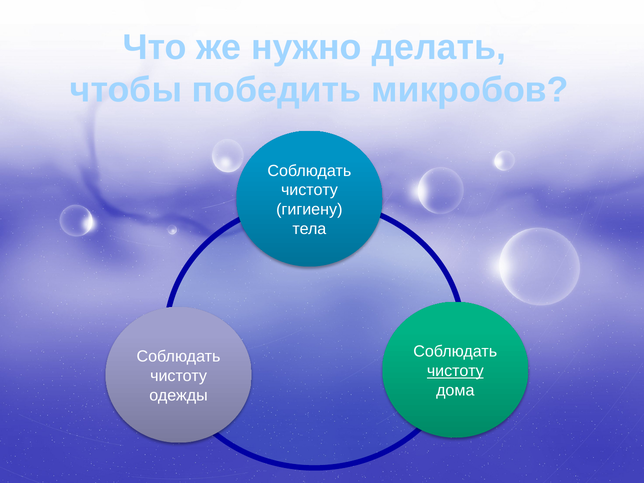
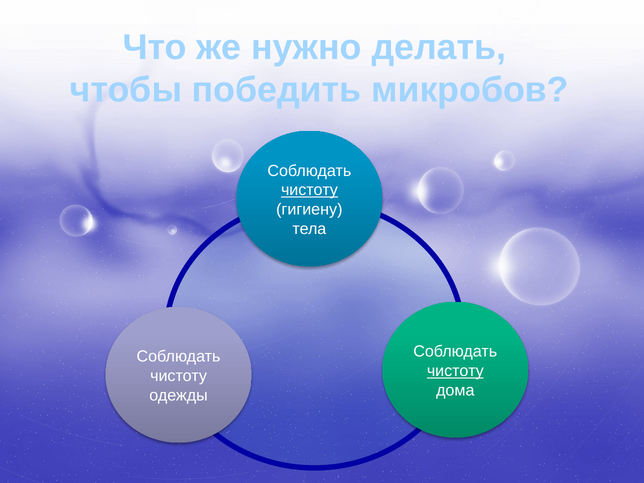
чистоту underline: none -> present (309, 190)
